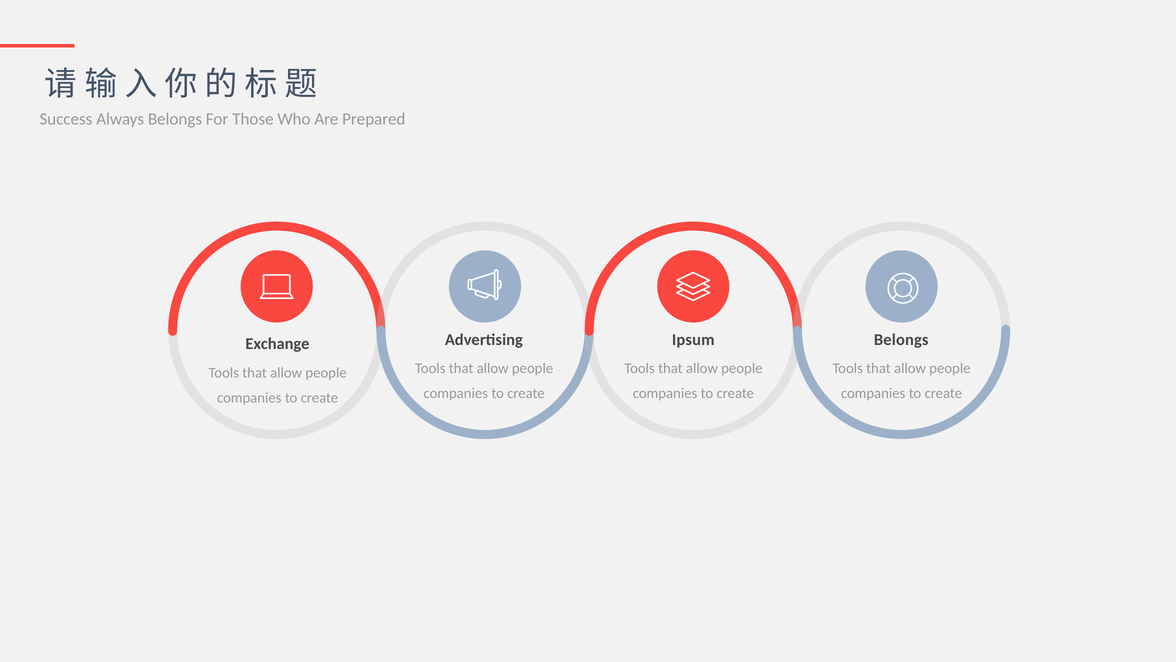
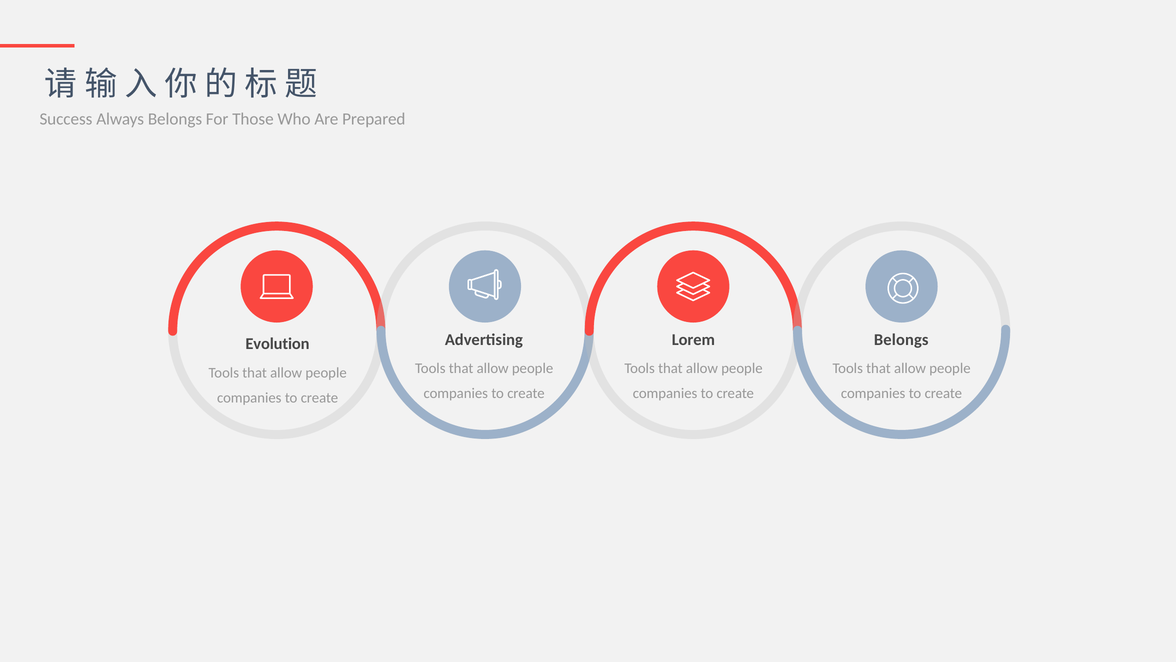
Ipsum: Ipsum -> Lorem (693, 339)
Exchange: Exchange -> Evolution (277, 344)
